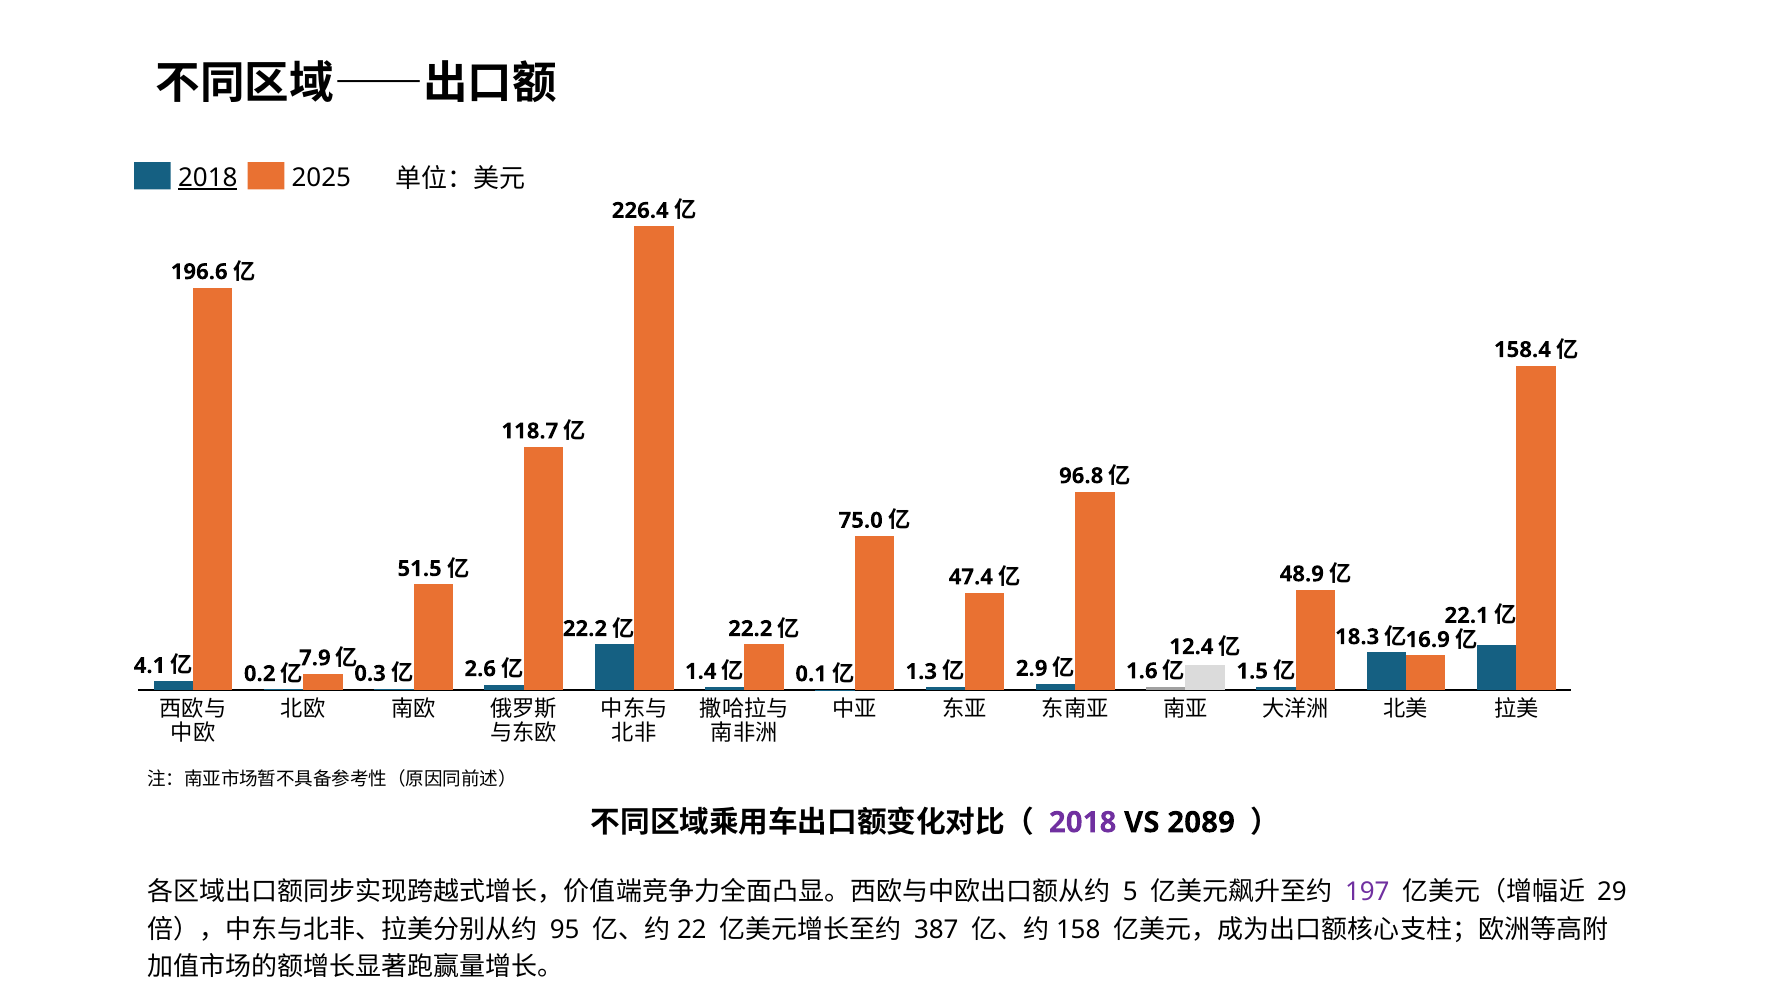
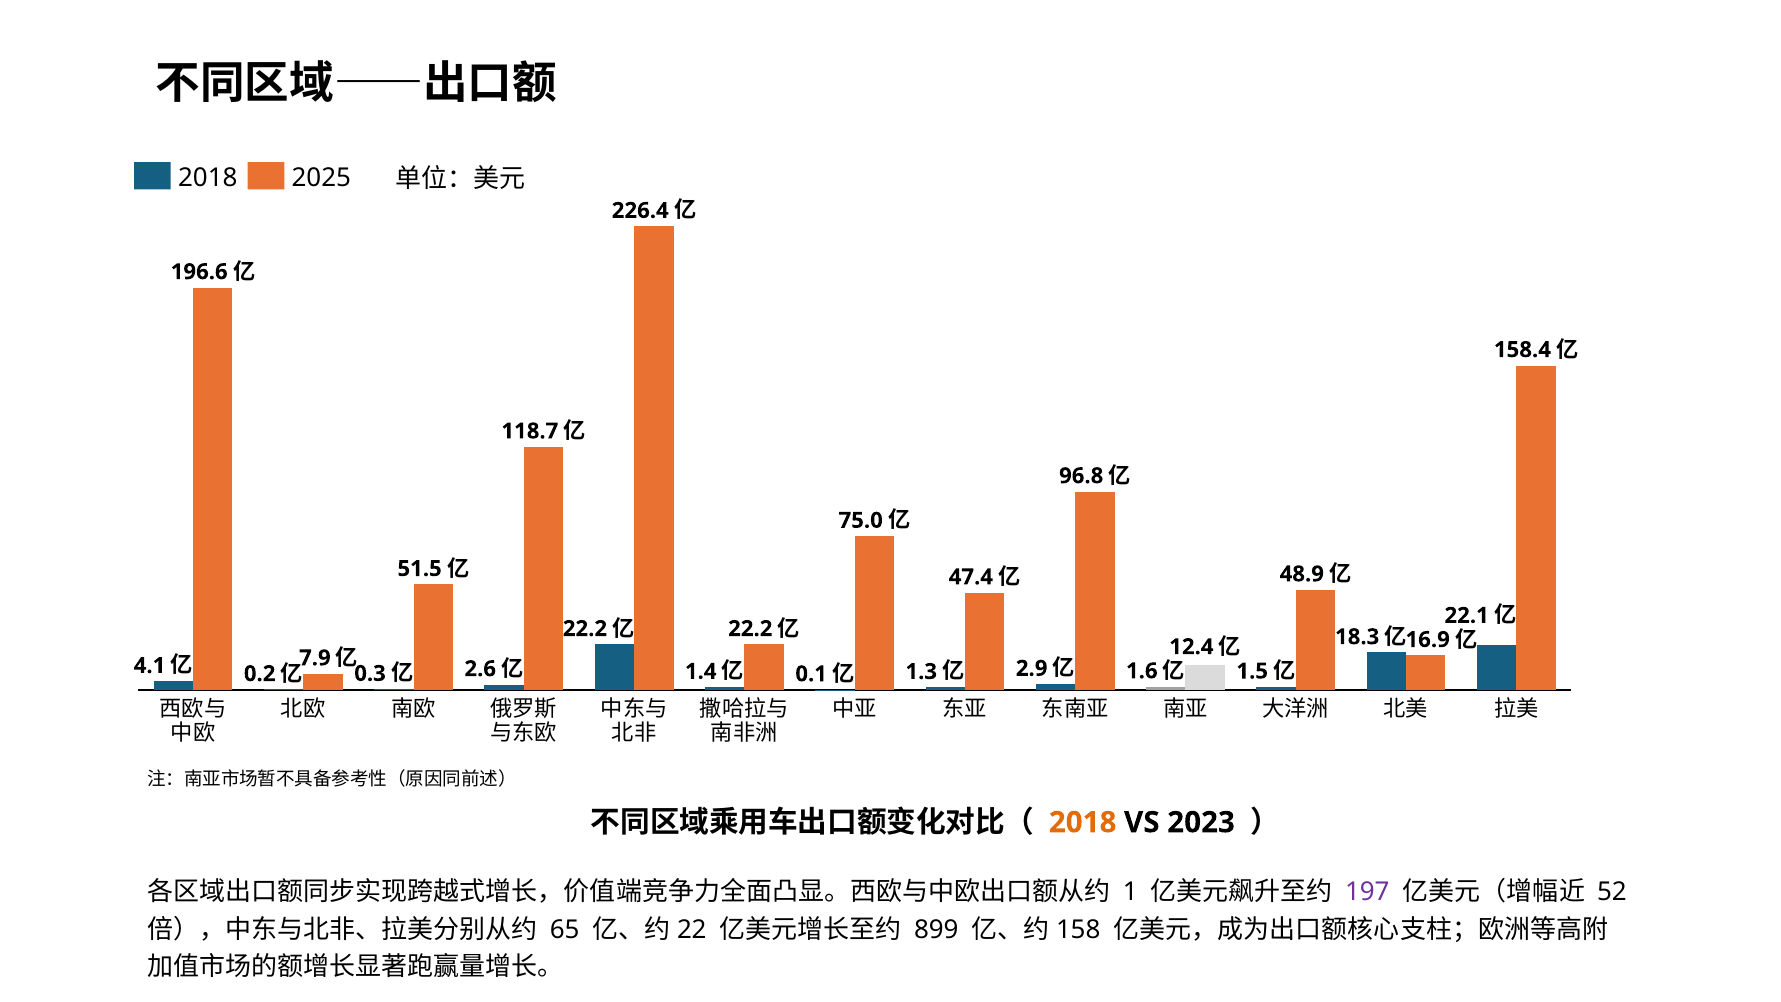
2018 underline: present -> none (208, 178)
2018 colour: purple -> orange (1083, 822)
2089: 2089 -> 2023 (1201, 822)
5: 5 -> 1 (1130, 892)
29: 29 -> 52 (1612, 892)
95: 95 -> 65 (565, 929)
387: 387 -> 899 (936, 929)
